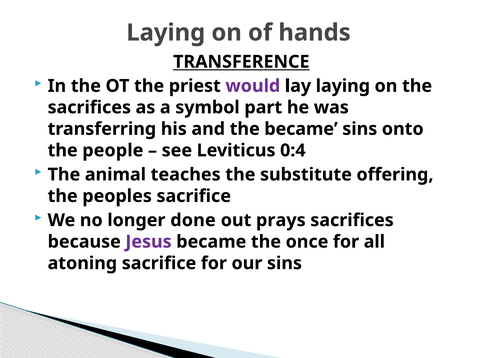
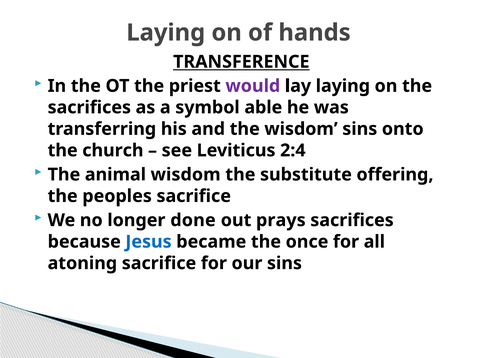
part: part -> able (263, 107)
the became: became -> wisdom (301, 129)
people: people -> church (113, 150)
0:4: 0:4 -> 2:4 (293, 150)
animal teaches: teaches -> wisdom (186, 174)
Jesus colour: purple -> blue (149, 242)
